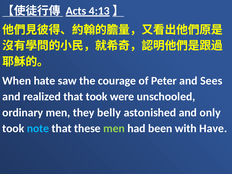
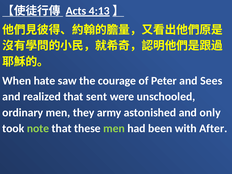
that took: took -> sent (97, 97)
belly: belly -> army (109, 113)
note colour: light blue -> light green (38, 128)
Have: Have -> After (213, 128)
